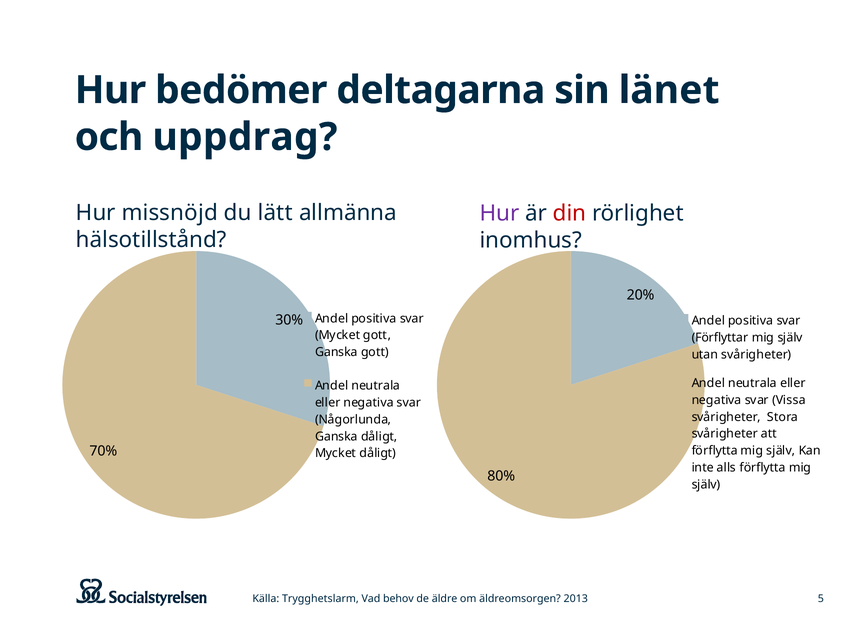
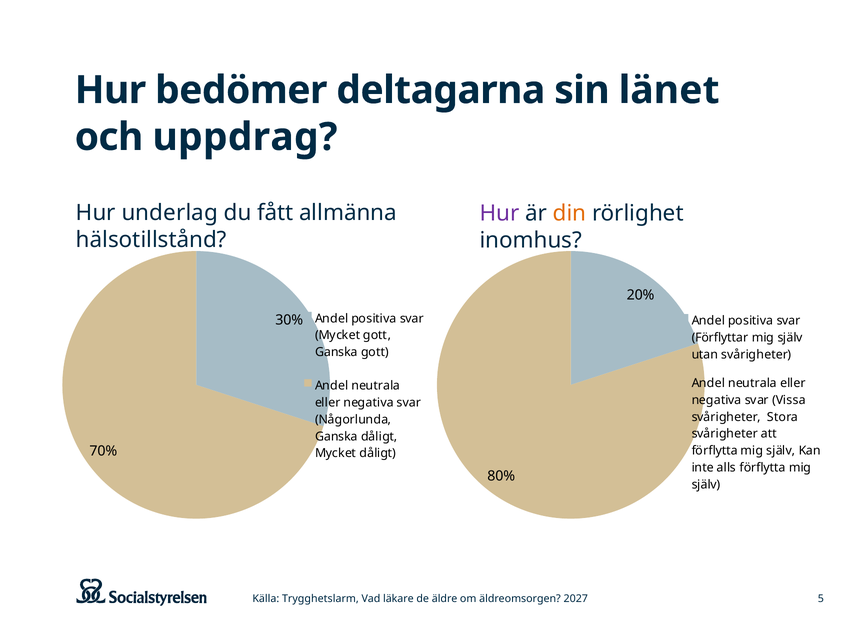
missnöjd: missnöjd -> underlag (170, 213)
lätt: lätt -> fått (275, 213)
din colour: red -> orange (570, 213)
behov: behov -> läkare (398, 599)
2013: 2013 -> 2027 (576, 599)
